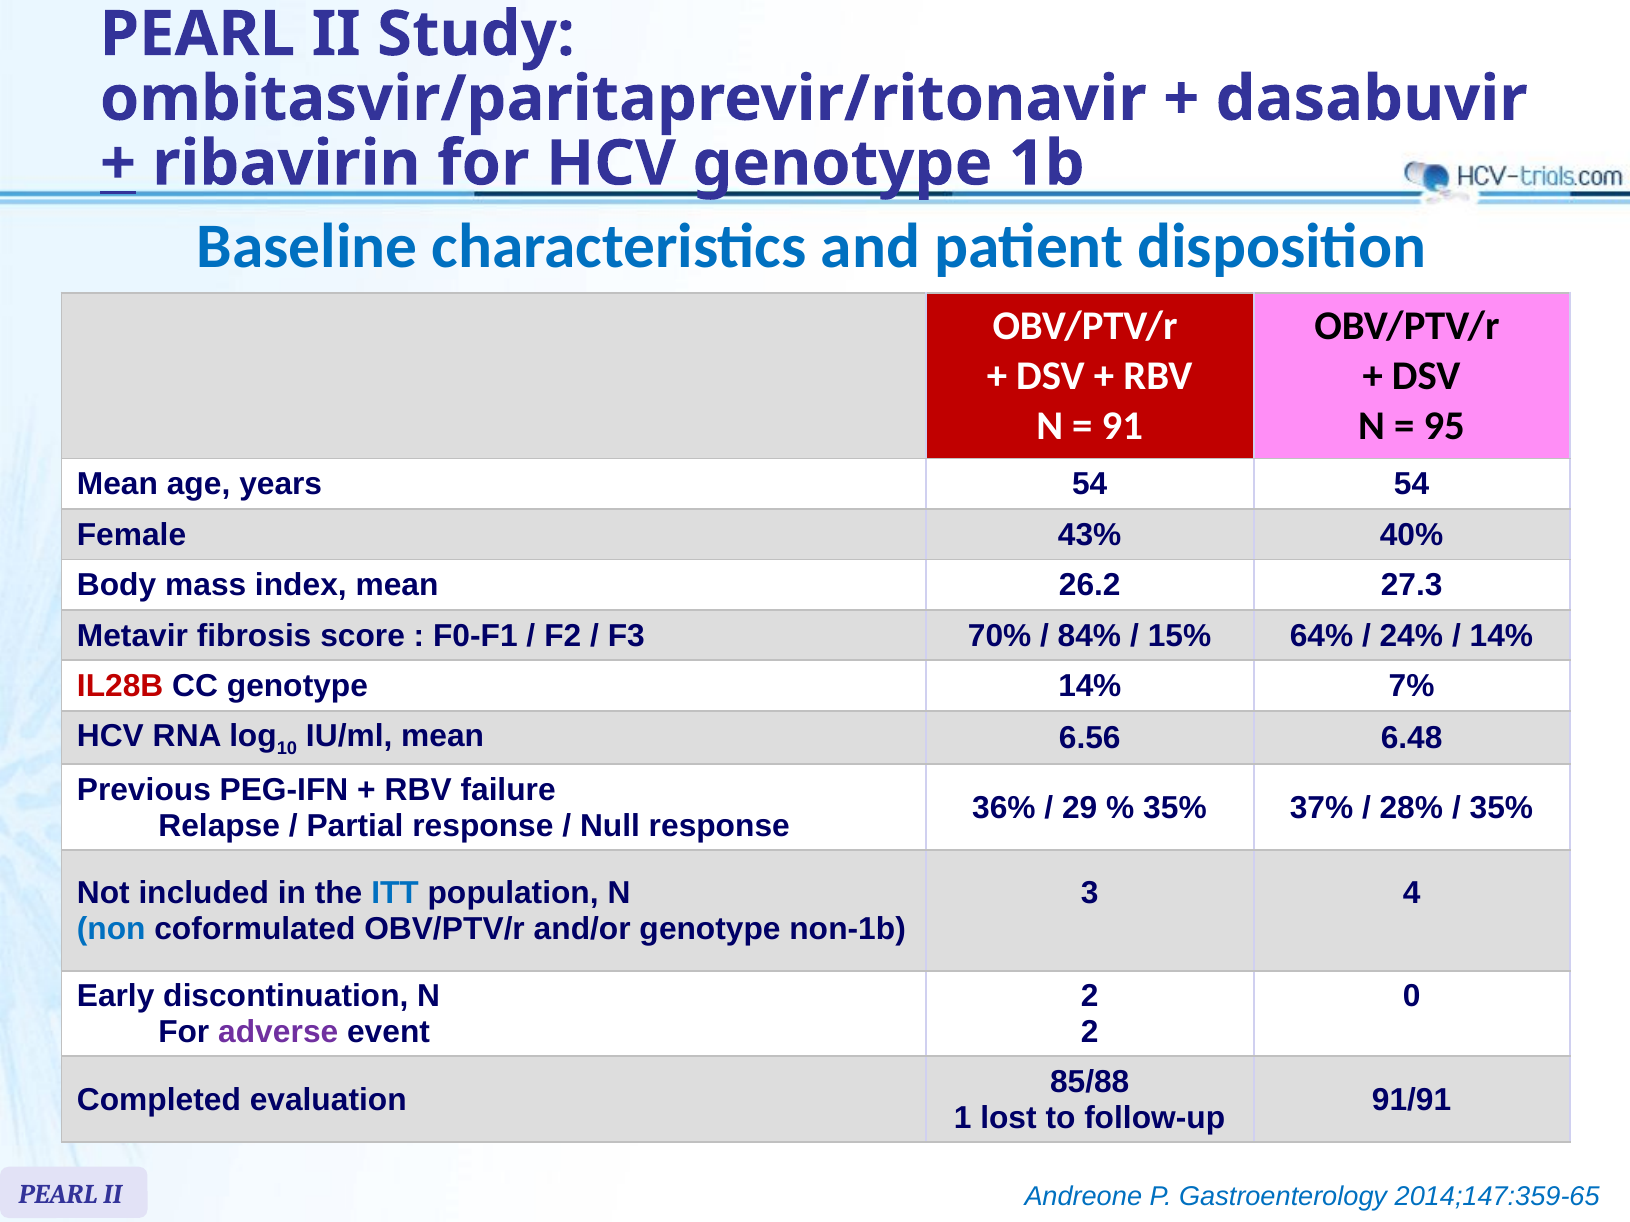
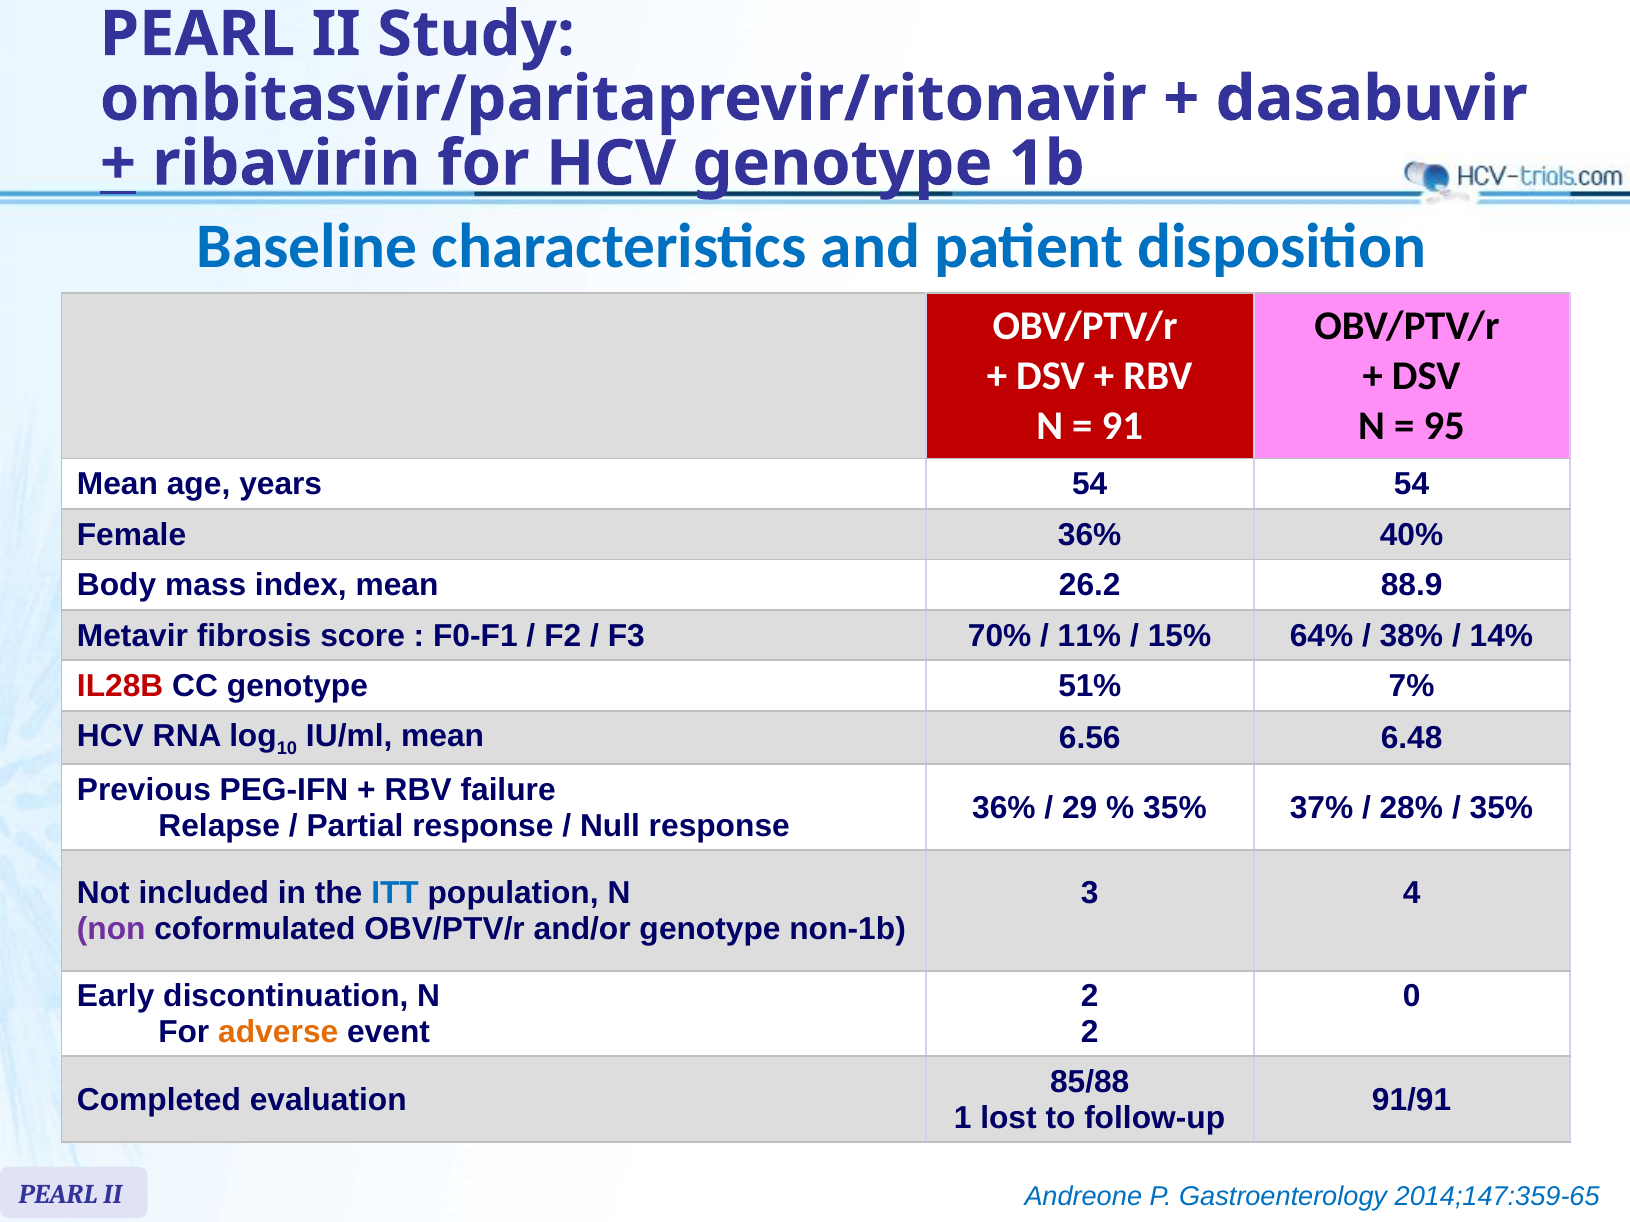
Female 43%: 43% -> 36% (1090, 535)
27.3: 27.3 -> 88.9 (1412, 586)
84%: 84% -> 11% (1089, 636)
24%: 24% -> 38% (1411, 636)
genotype 14%: 14% -> 51% (1090, 687)
non colour: blue -> purple (111, 929)
adverse colour: purple -> orange (278, 1032)
